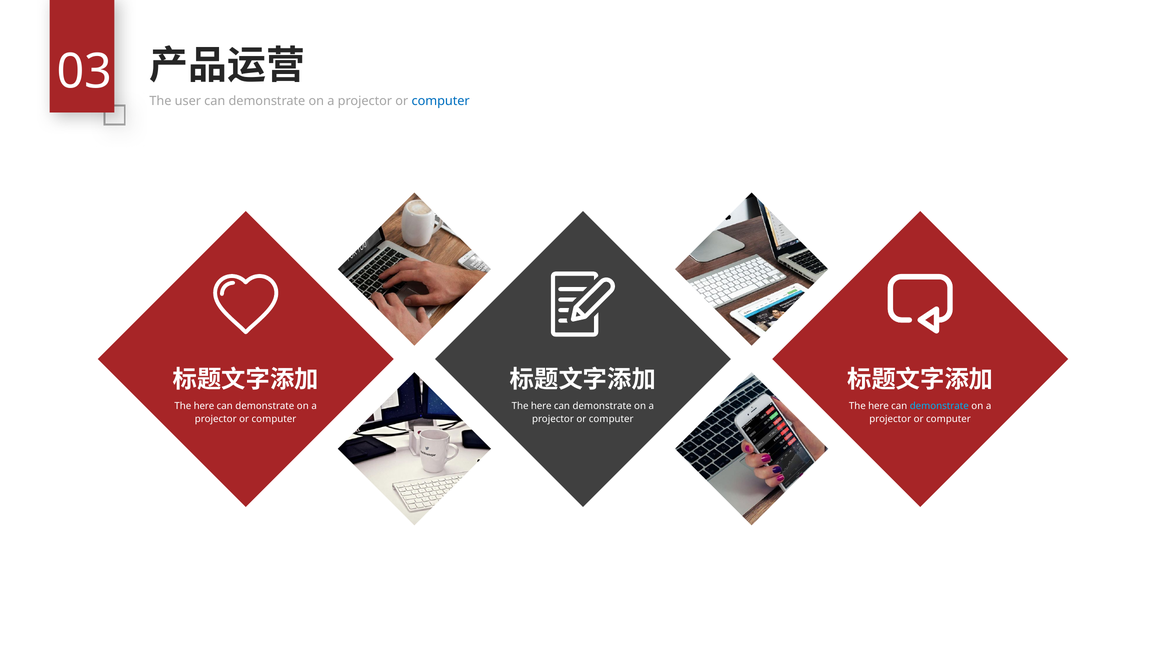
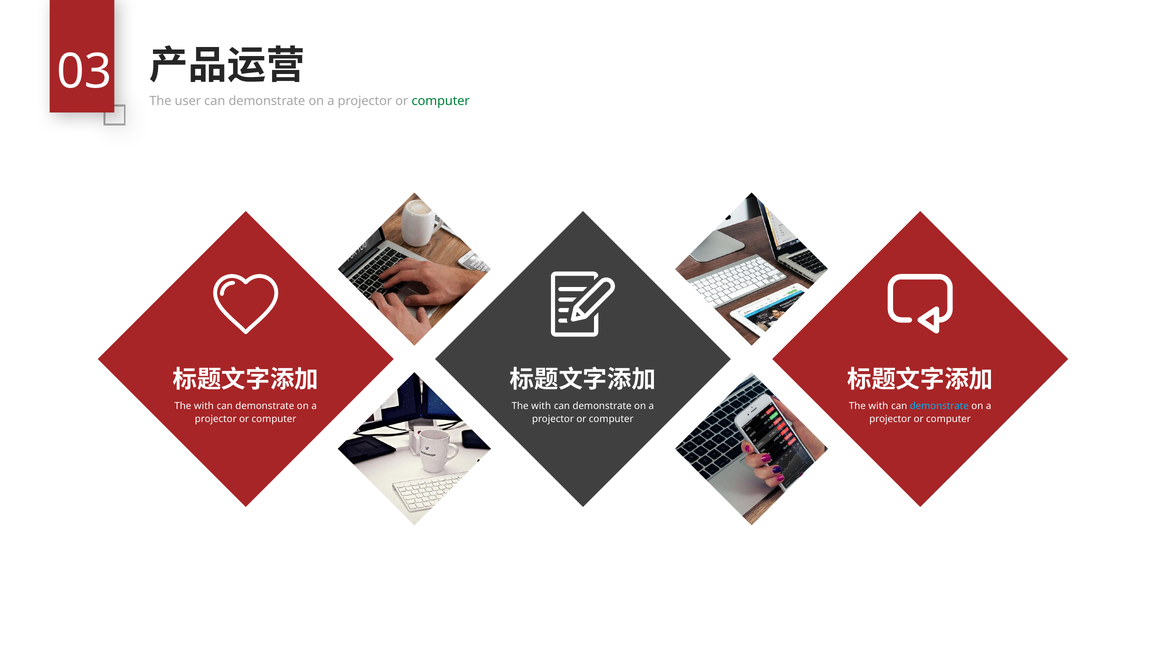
computer colour: blue -> green (441, 101)
here: here -> with (204, 406)
here: here -> with (541, 406)
here: here -> with (878, 406)
